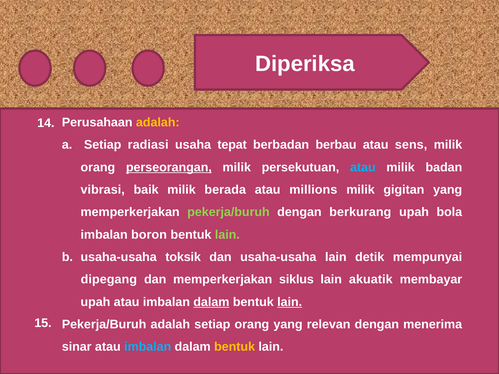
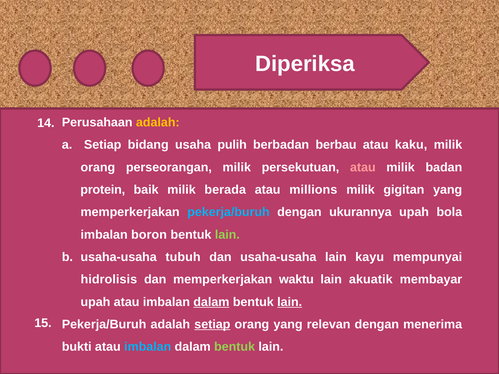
radiasi: radiasi -> bidang (148, 145)
tepat: tepat -> pulih (232, 145)
sens: sens -> kaku (411, 145)
perseorangan underline: present -> none (169, 167)
atau colour: light blue -> pink (363, 167)
vibrasi: vibrasi -> protein (103, 190)
pekerja/buruh colour: light green -> light blue (228, 212)
berkurang: berkurang -> ukurannya (360, 212)
toksik: toksik -> tubuh (183, 257)
detik: detik -> kayu (370, 257)
dipegang: dipegang -> hidrolisis (109, 280)
siklus: siklus -> waktu (296, 280)
setiap underline: none -> present (212, 325)
sinar: sinar -> bukti (77, 347)
bentuk colour: yellow -> light green (235, 347)
